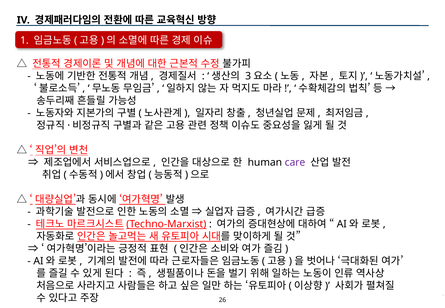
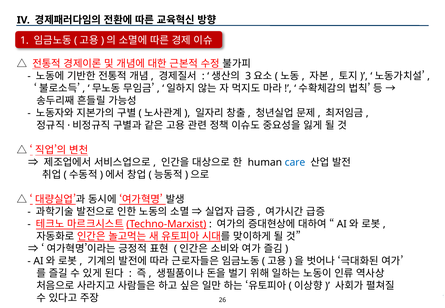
care colour: purple -> blue (295, 163)
